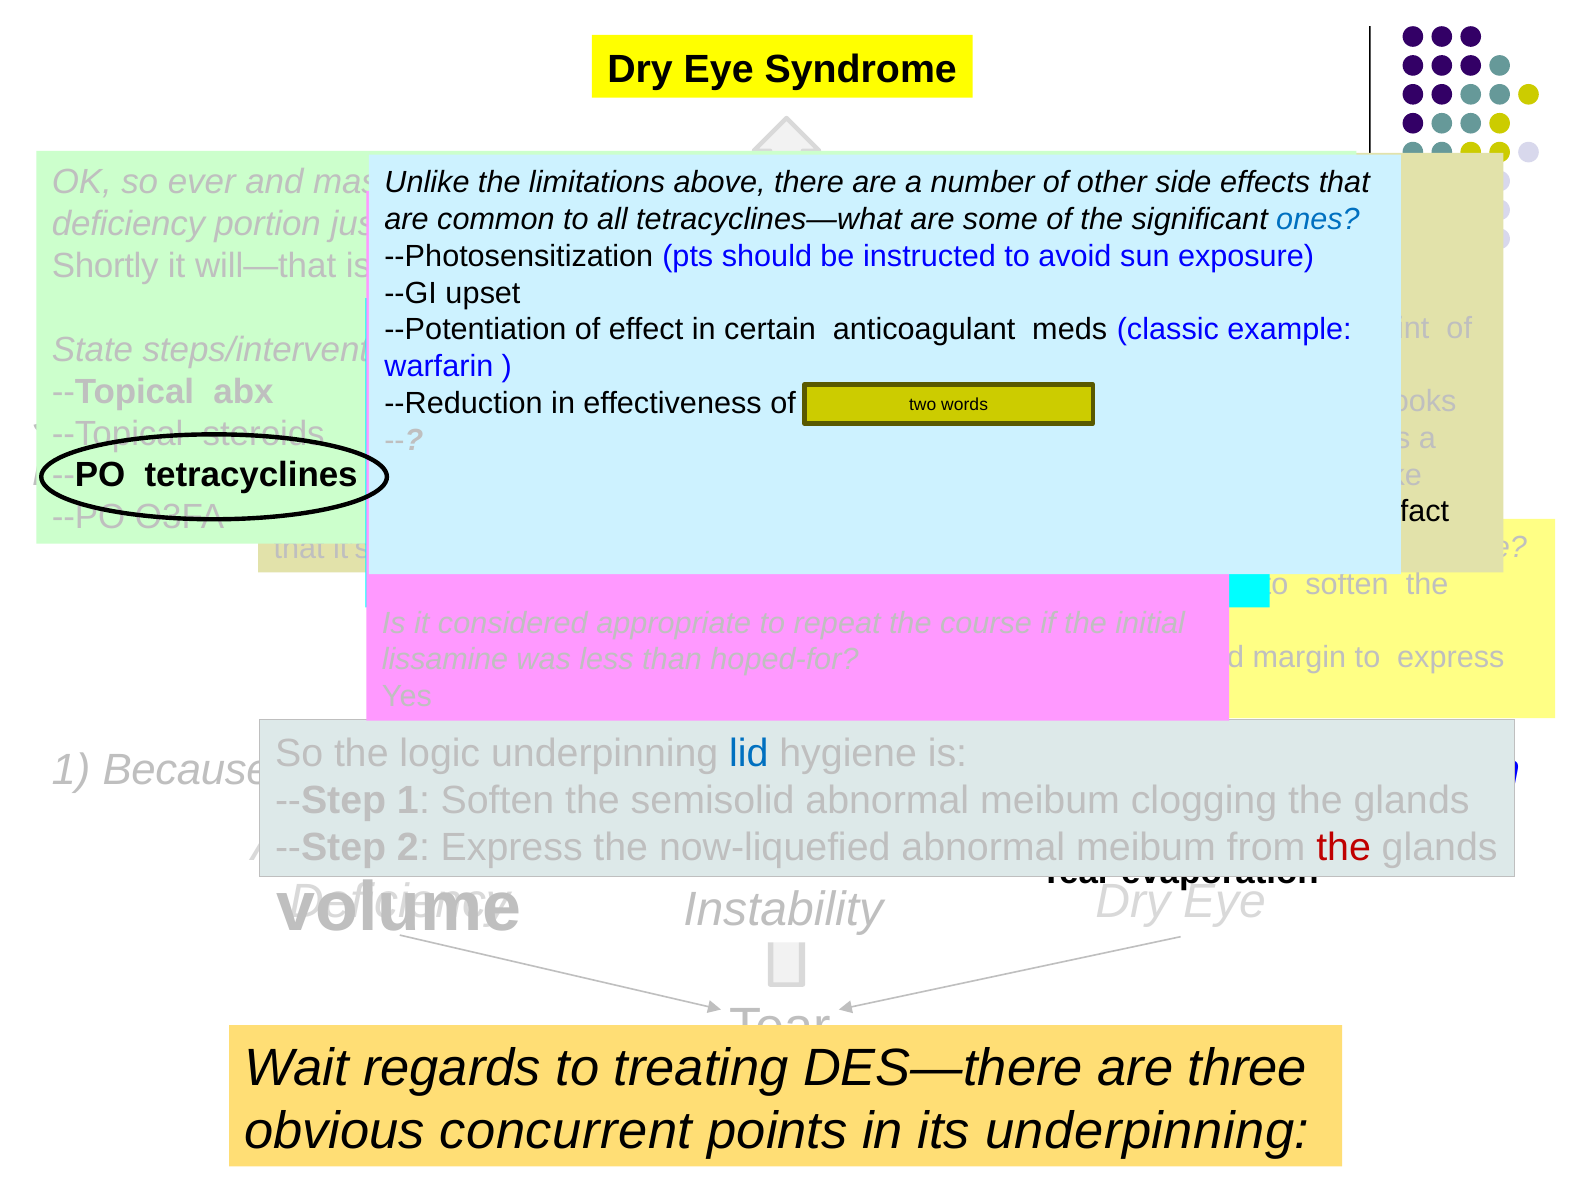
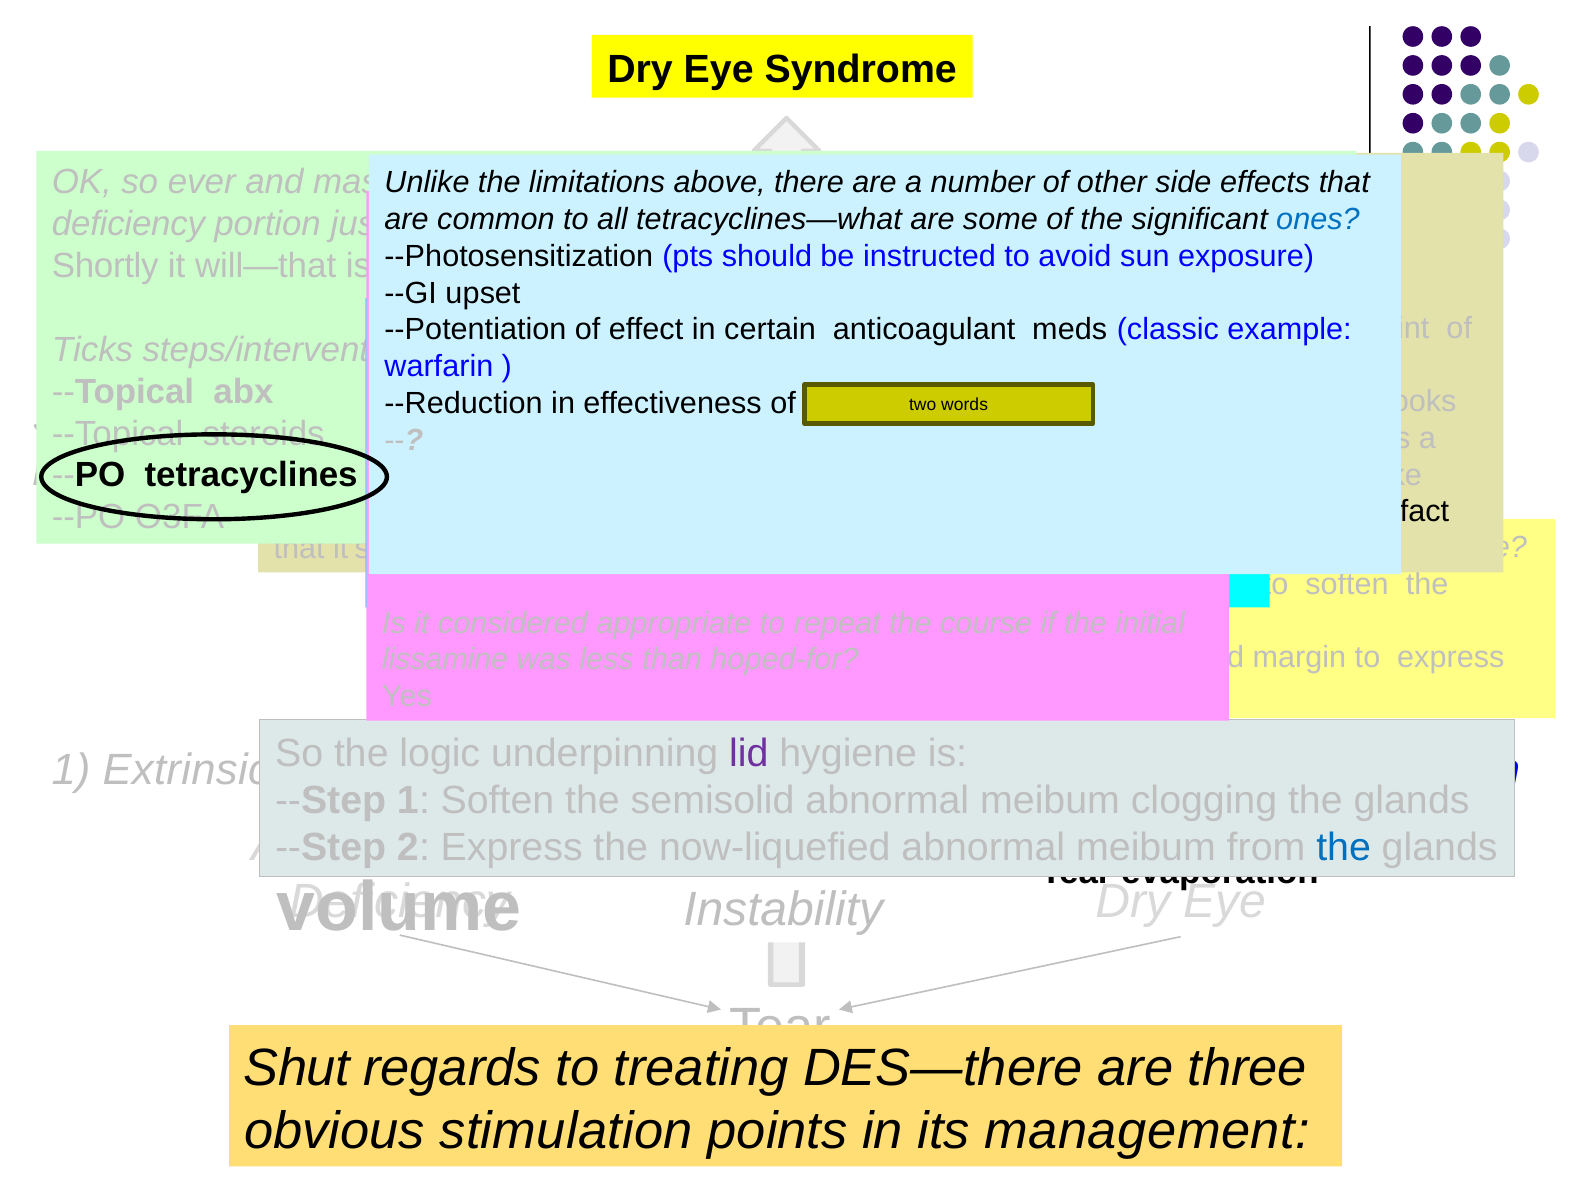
State: State -> Ticks (93, 350)
lid colour: blue -> purple (749, 753)
Because: Because -> Extrinsic (186, 770)
the colour: red -> blue (1344, 848)
Wait: Wait -> Shut (297, 1068)
concurrent: concurrent -> stimulation (566, 1131)
its underpinning: underpinning -> management (1147, 1131)
